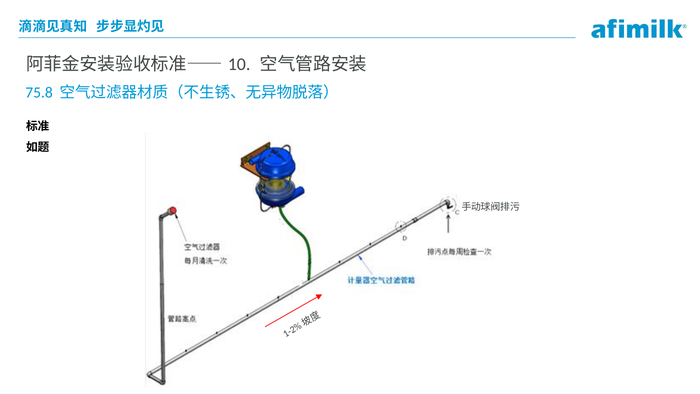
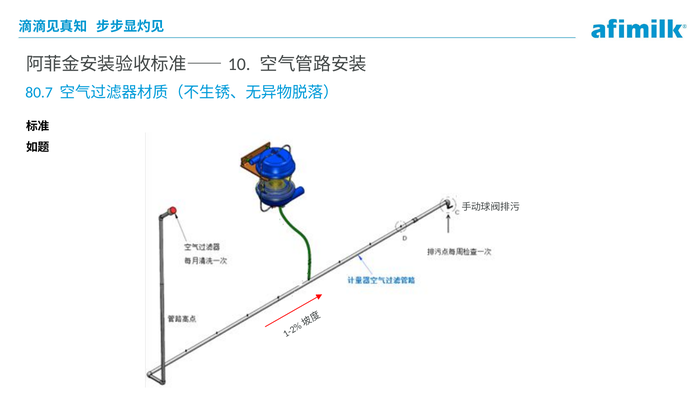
75.8: 75.8 -> 80.7 (39, 93)
